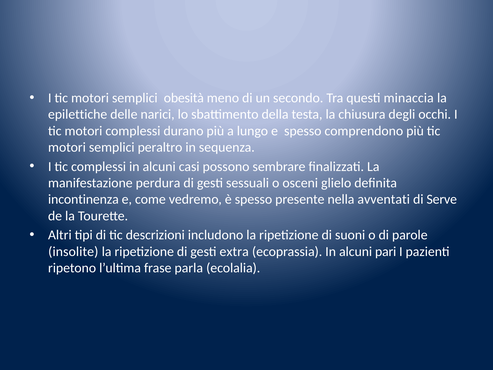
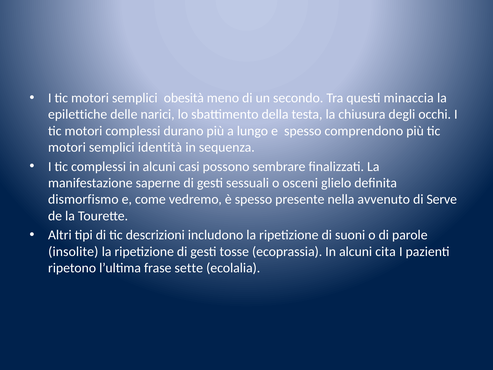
peraltro: peraltro -> identità (160, 147)
perdura: perdura -> saperne (158, 183)
incontinenza: incontinenza -> dismorfismo (83, 199)
avventati: avventati -> avvenuto (384, 199)
extra: extra -> tosse (234, 251)
pari: pari -> cita (386, 251)
parla: parla -> sette (189, 268)
